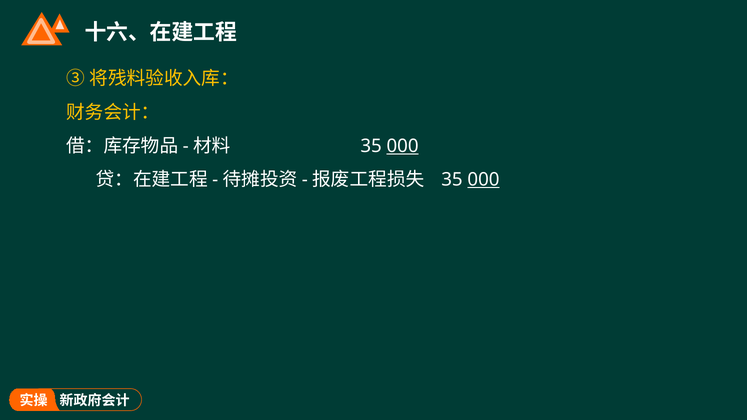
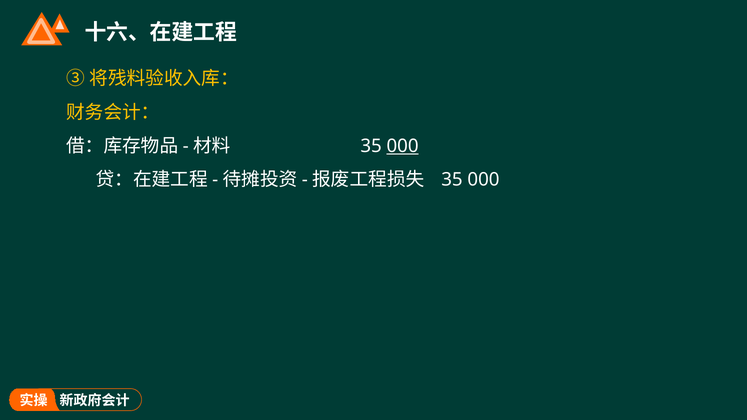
000 underline: present -> none (484, 180)
